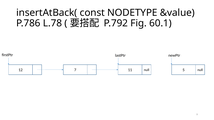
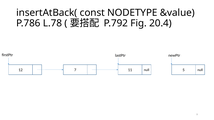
60.1: 60.1 -> 20.4 (161, 23)
